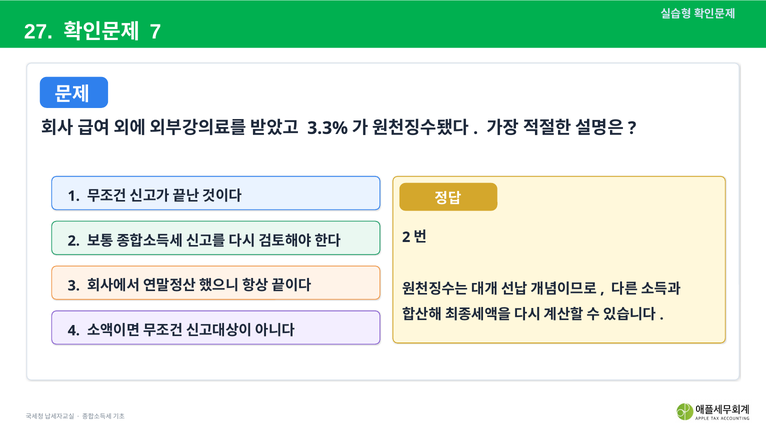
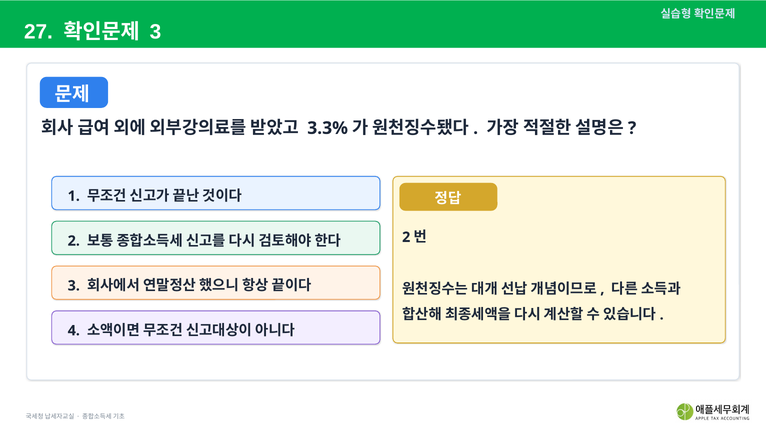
7: 7 -> 3 (155, 32)
